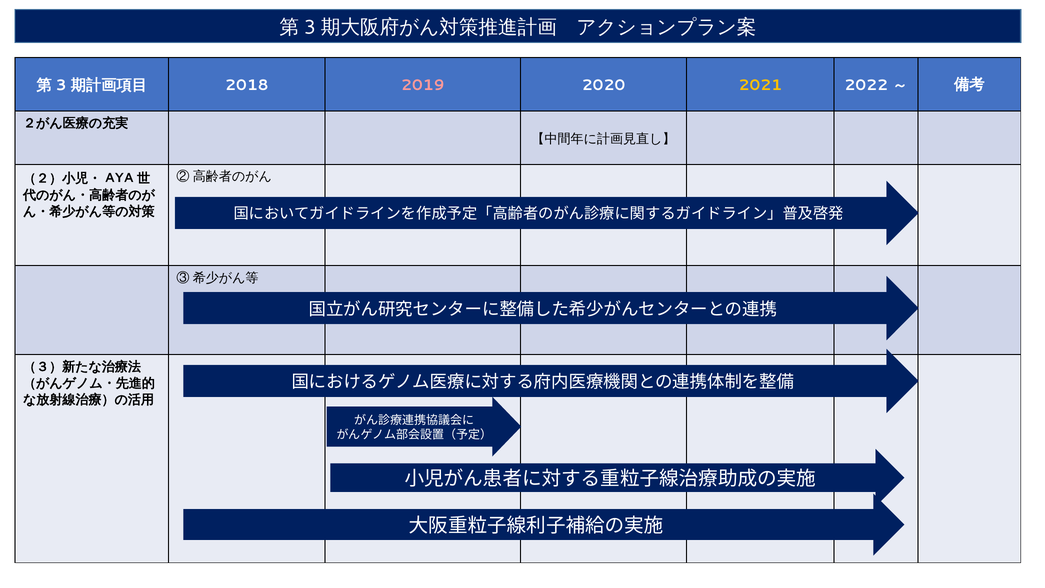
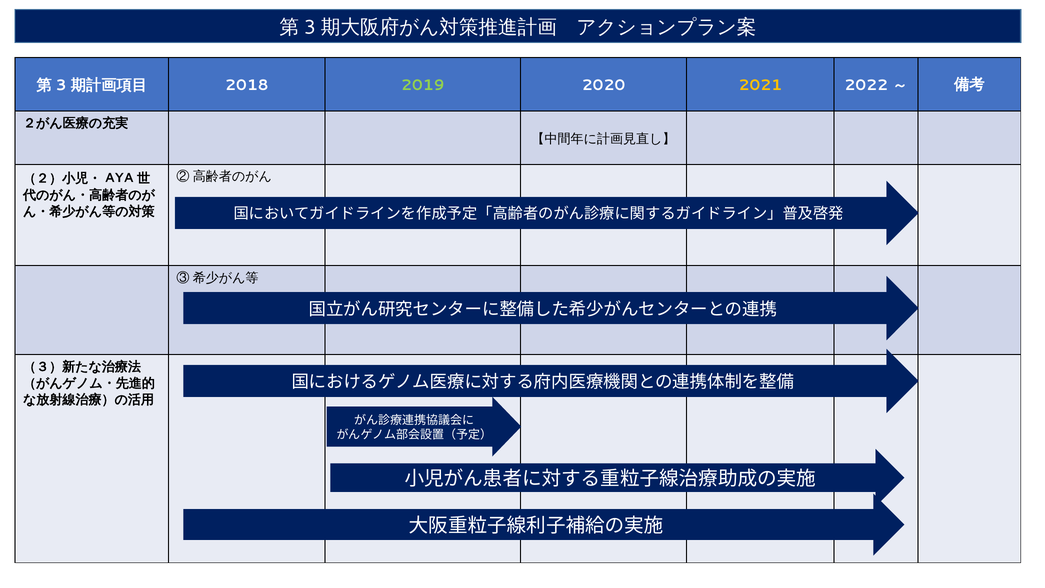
2019 colour: pink -> light green (423, 85)
